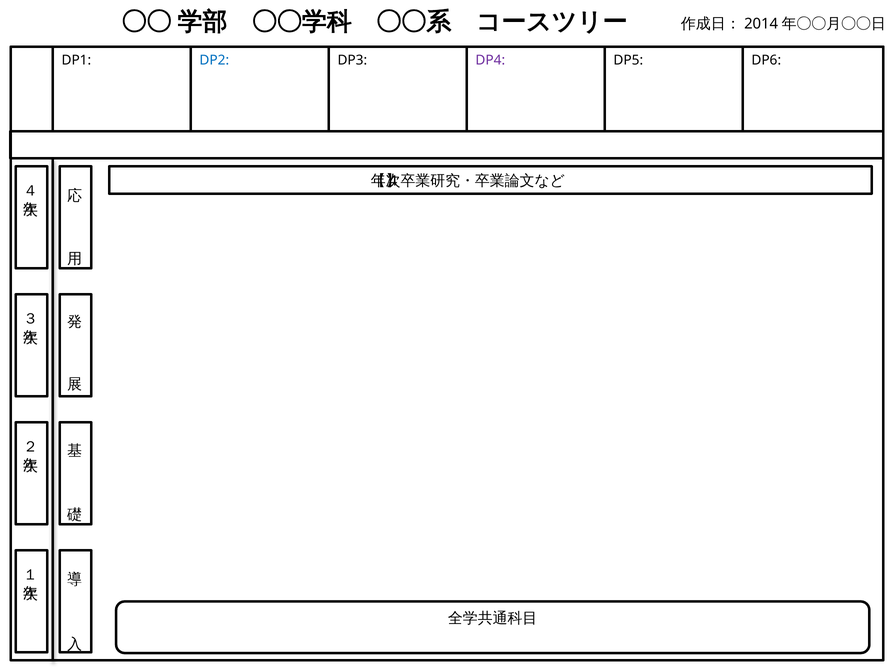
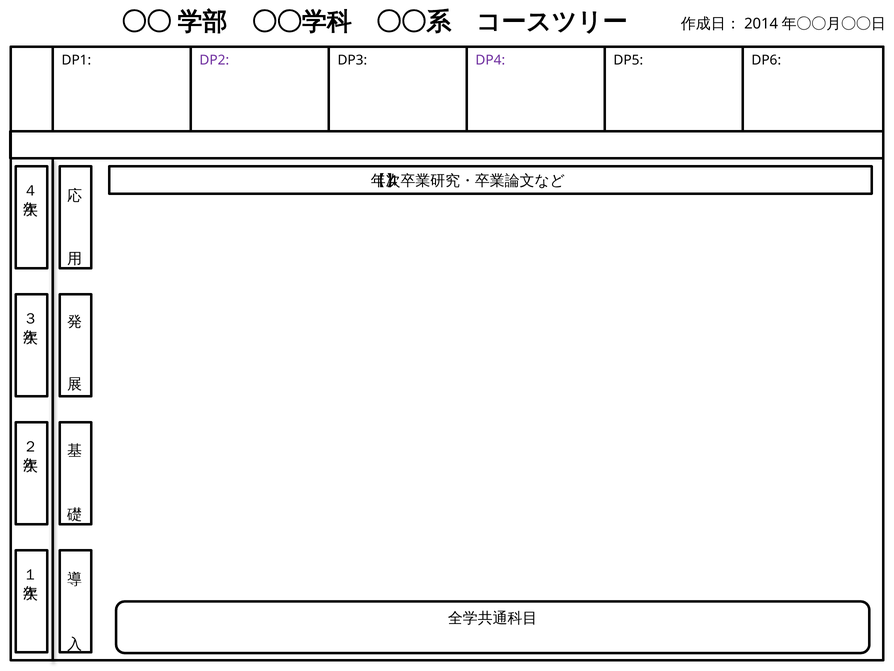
DP2 colour: blue -> purple (214, 60)
